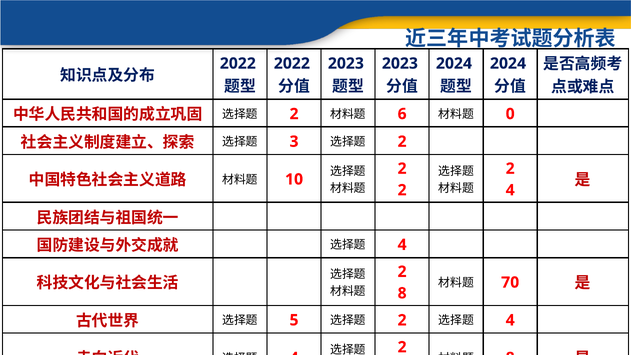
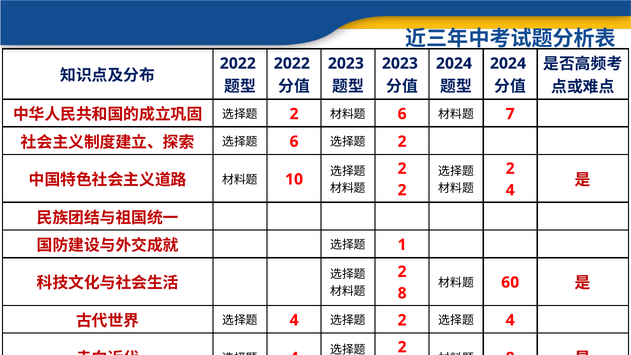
0: 0 -> 7 (510, 114)
3: 3 -> 6 (294, 142)
4: 4 -> 1 (402, 245)
70: 70 -> 60 (510, 282)
5: 5 -> 4 (294, 320)
